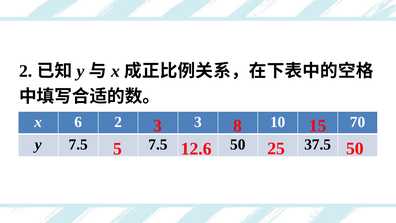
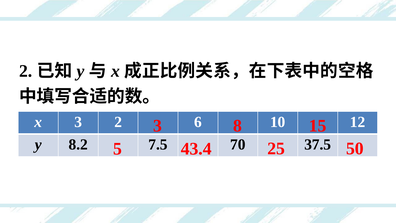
x 6: 6 -> 3 (78, 122)
2 3: 3 -> 6 (198, 122)
70: 70 -> 12 (358, 122)
y 7.5: 7.5 -> 8.2 (78, 144)
7.5 50: 50 -> 70 (238, 144)
12.6: 12.6 -> 43.4 (196, 149)
